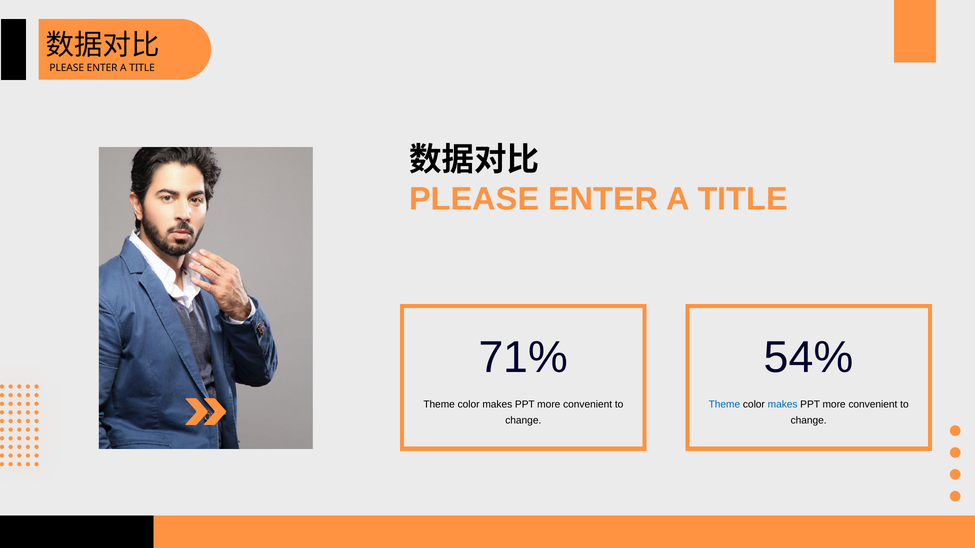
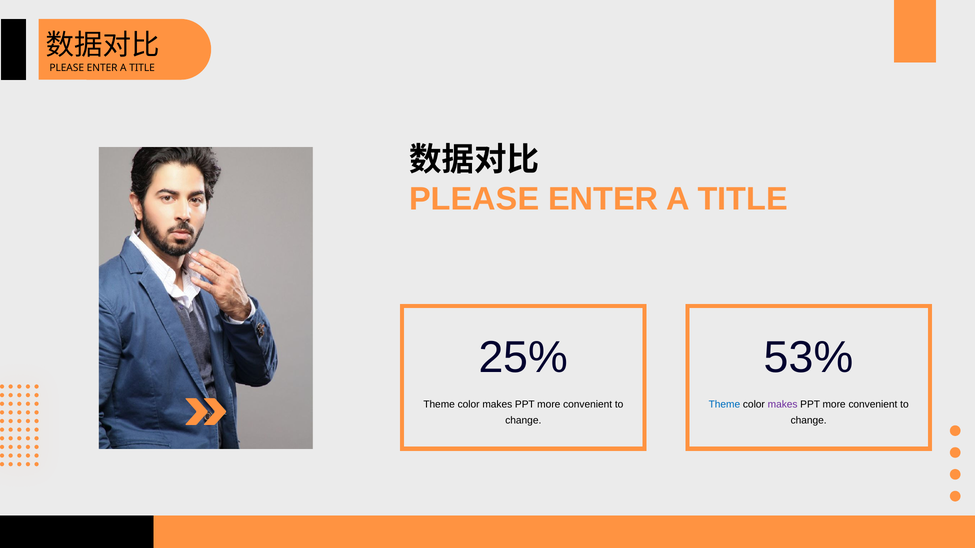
71%: 71% -> 25% (523, 358)
54%: 54% -> 53% (809, 358)
makes colour: blue -> purple (783, 405)
